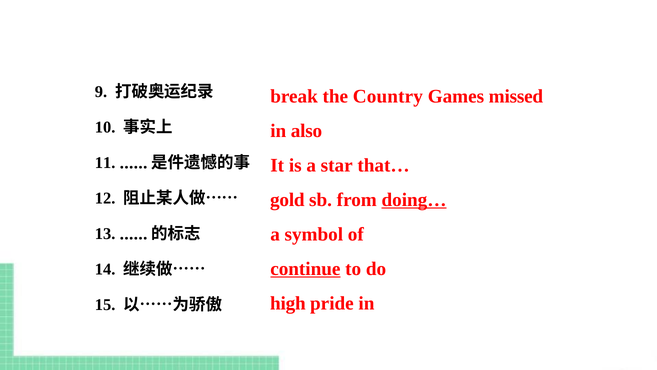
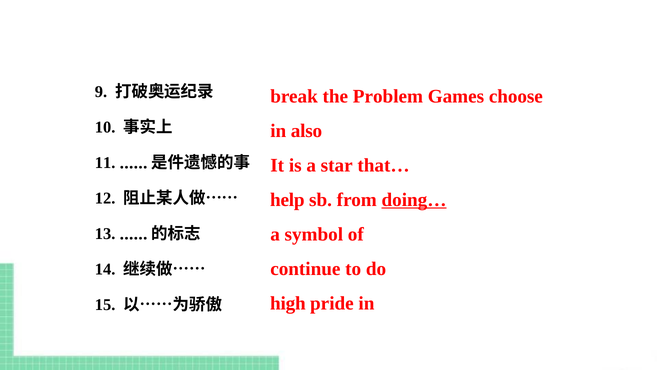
Country: Country -> Problem (388, 96)
missed: missed -> choose (516, 96)
gold: gold -> help (287, 200)
continue underline: present -> none (305, 268)
